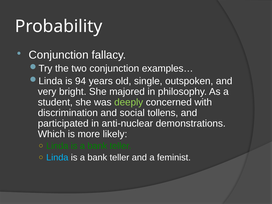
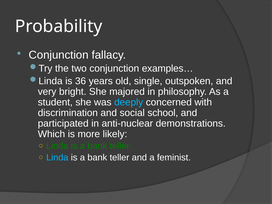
94: 94 -> 36 (81, 81)
deeply colour: light green -> light blue (129, 102)
tollens: tollens -> school (163, 113)
